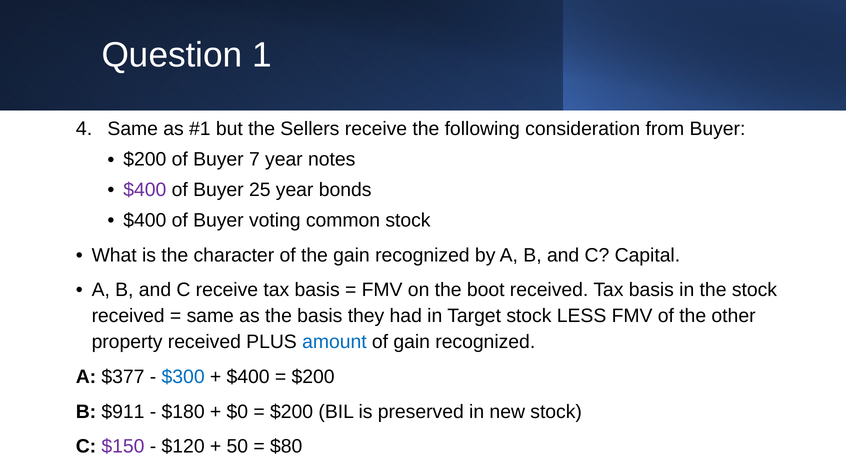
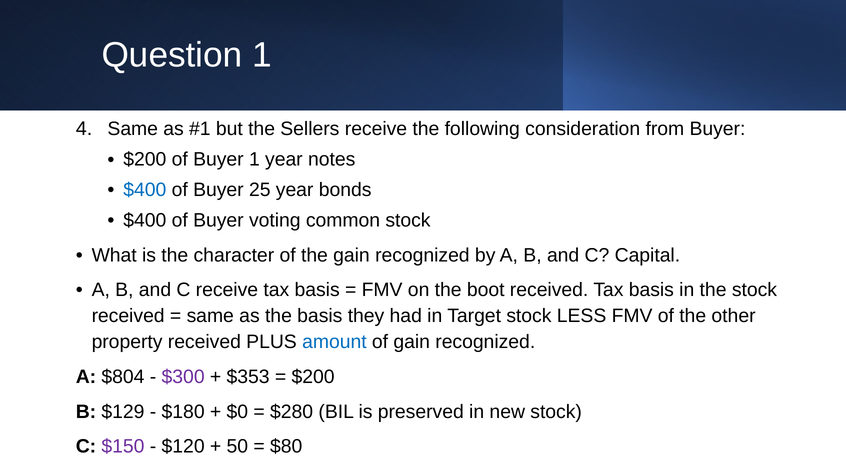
Buyer 7: 7 -> 1 (254, 159)
$400 colour: purple -> blue (145, 190)
$377: $377 -> $804 (123, 377)
$300 colour: blue -> purple (183, 377)
$400: $400 -> $353 (248, 377)
$911: $911 -> $129 (123, 412)
$200: $200 -> $280 (292, 412)
